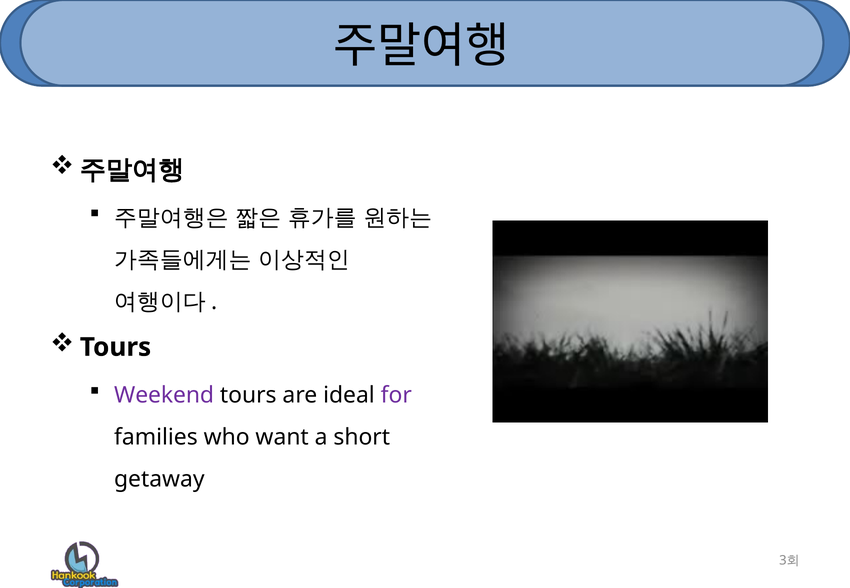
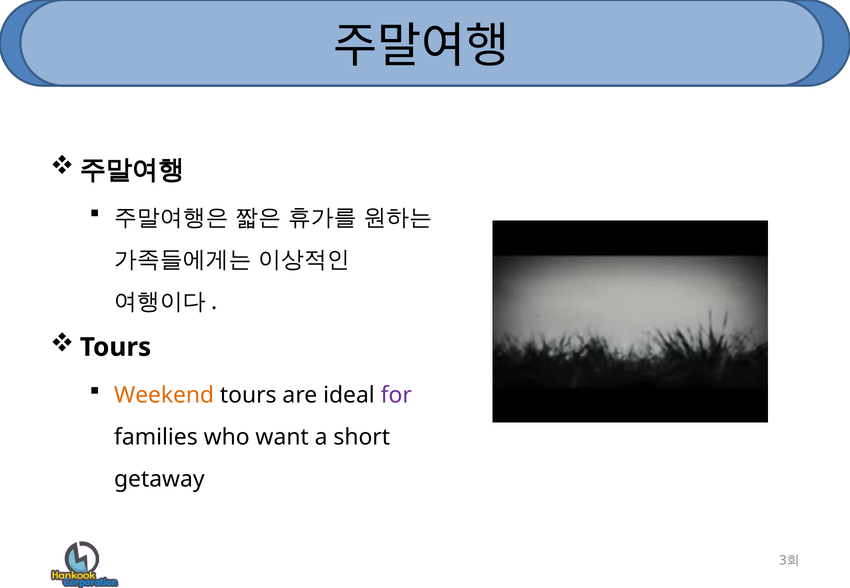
Weekend colour: purple -> orange (164, 395)
